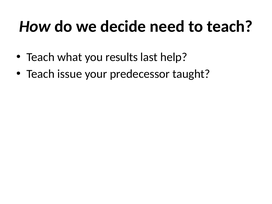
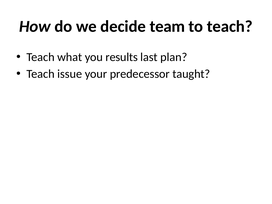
need: need -> team (167, 26)
help: help -> plan (174, 57)
